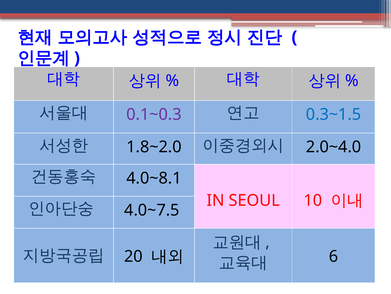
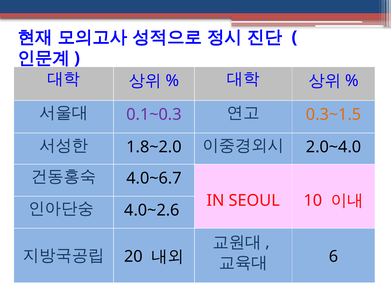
0.3~1.5 colour: blue -> orange (334, 114)
4.0~8.1: 4.0~8.1 -> 4.0~6.7 (154, 178)
4.0~7.5: 4.0~7.5 -> 4.0~2.6 (152, 210)
